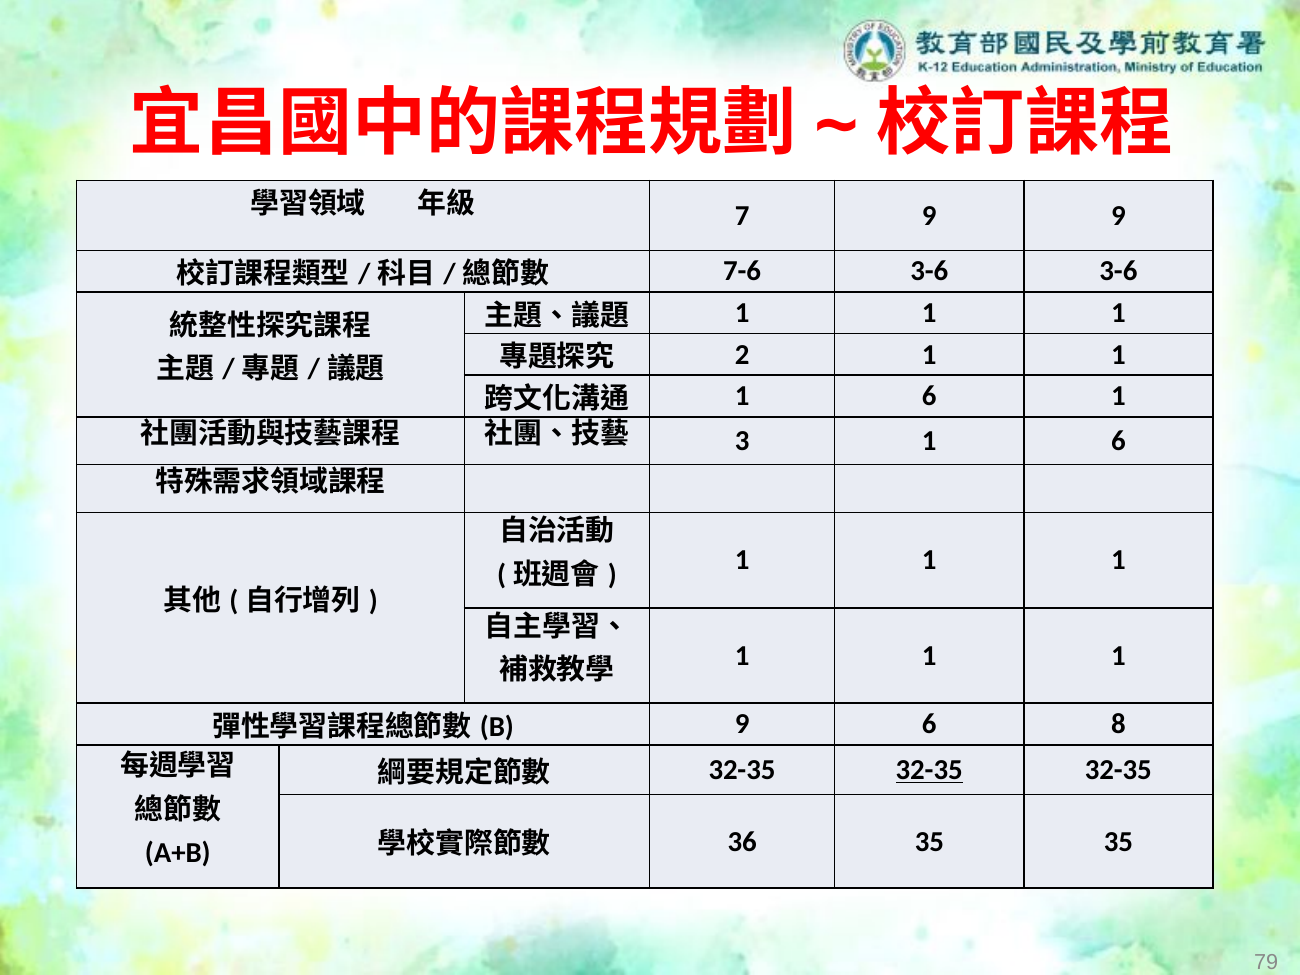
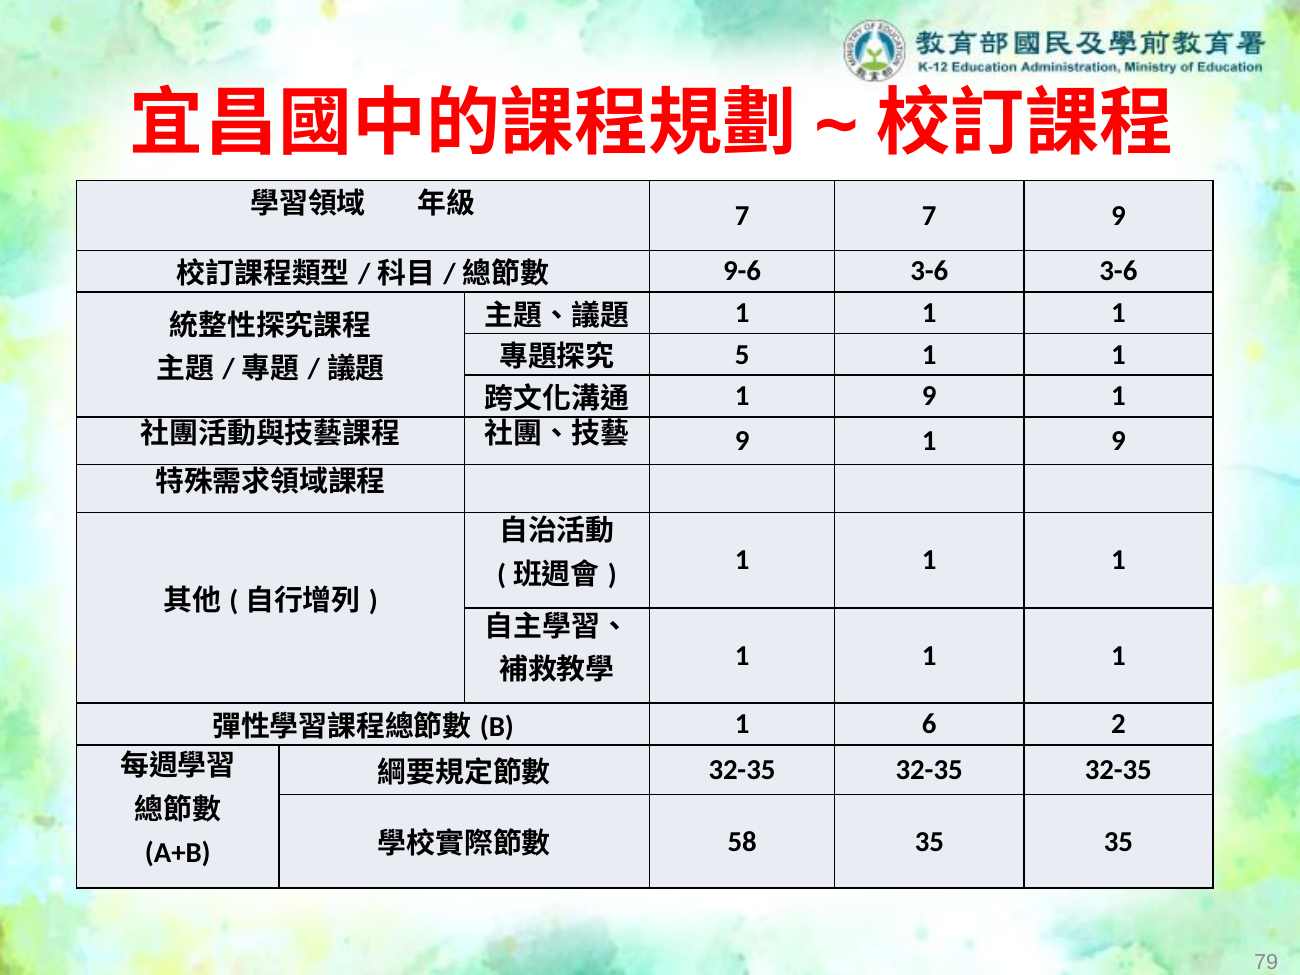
7 9: 9 -> 7 (929, 216)
7-6: 7-6 -> 9-6 (742, 271)
2: 2 -> 5 (742, 355)
6: 6 -> 9 (929, 396)
3: 3 -> 9 (742, 441)
6: 6 -> 9 (1118, 441)
9: 9 -> 1 (742, 724)
8: 8 -> 2 (1118, 724)
32-35 underline: present -> none (929, 770)
36: 36 -> 58 (742, 842)
